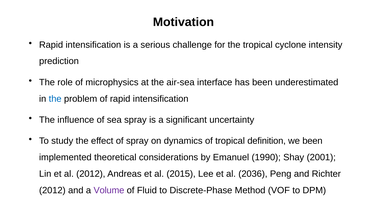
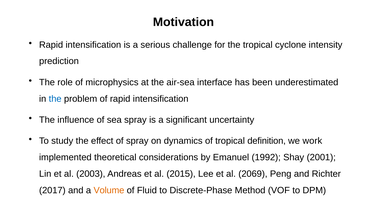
we been: been -> work (312, 141)
1990: 1990 -> 1992 (266, 158)
al 2012: 2012 -> 2003 (91, 174)
2036: 2036 -> 2069 (253, 174)
2012: 2012 -> 2017 (52, 191)
Volume colour: purple -> orange (109, 191)
